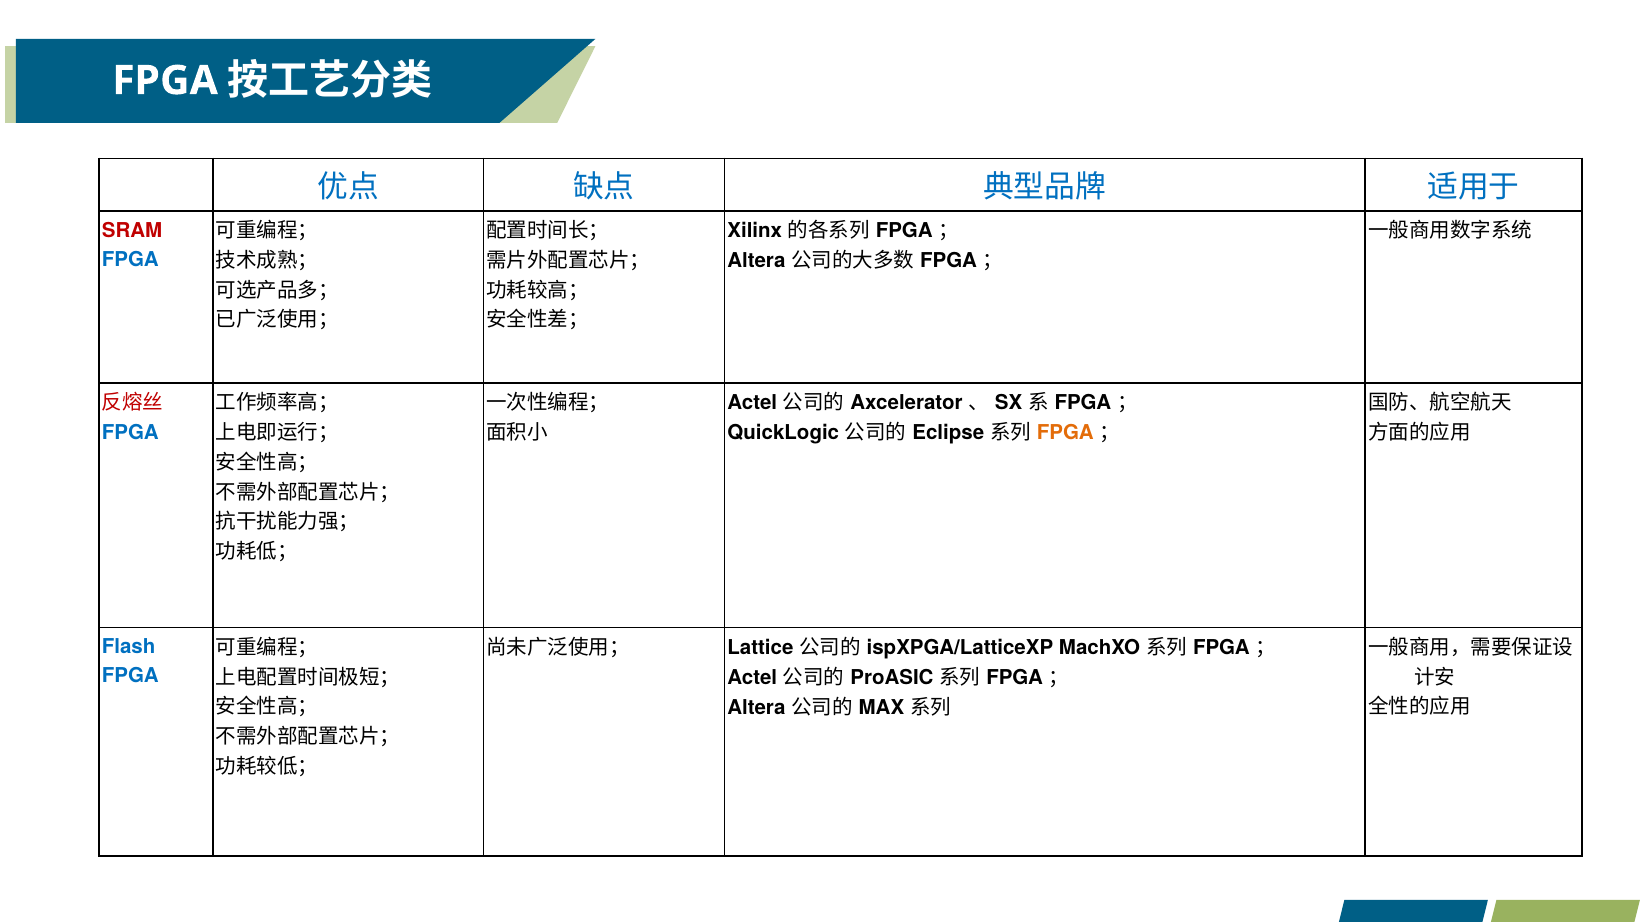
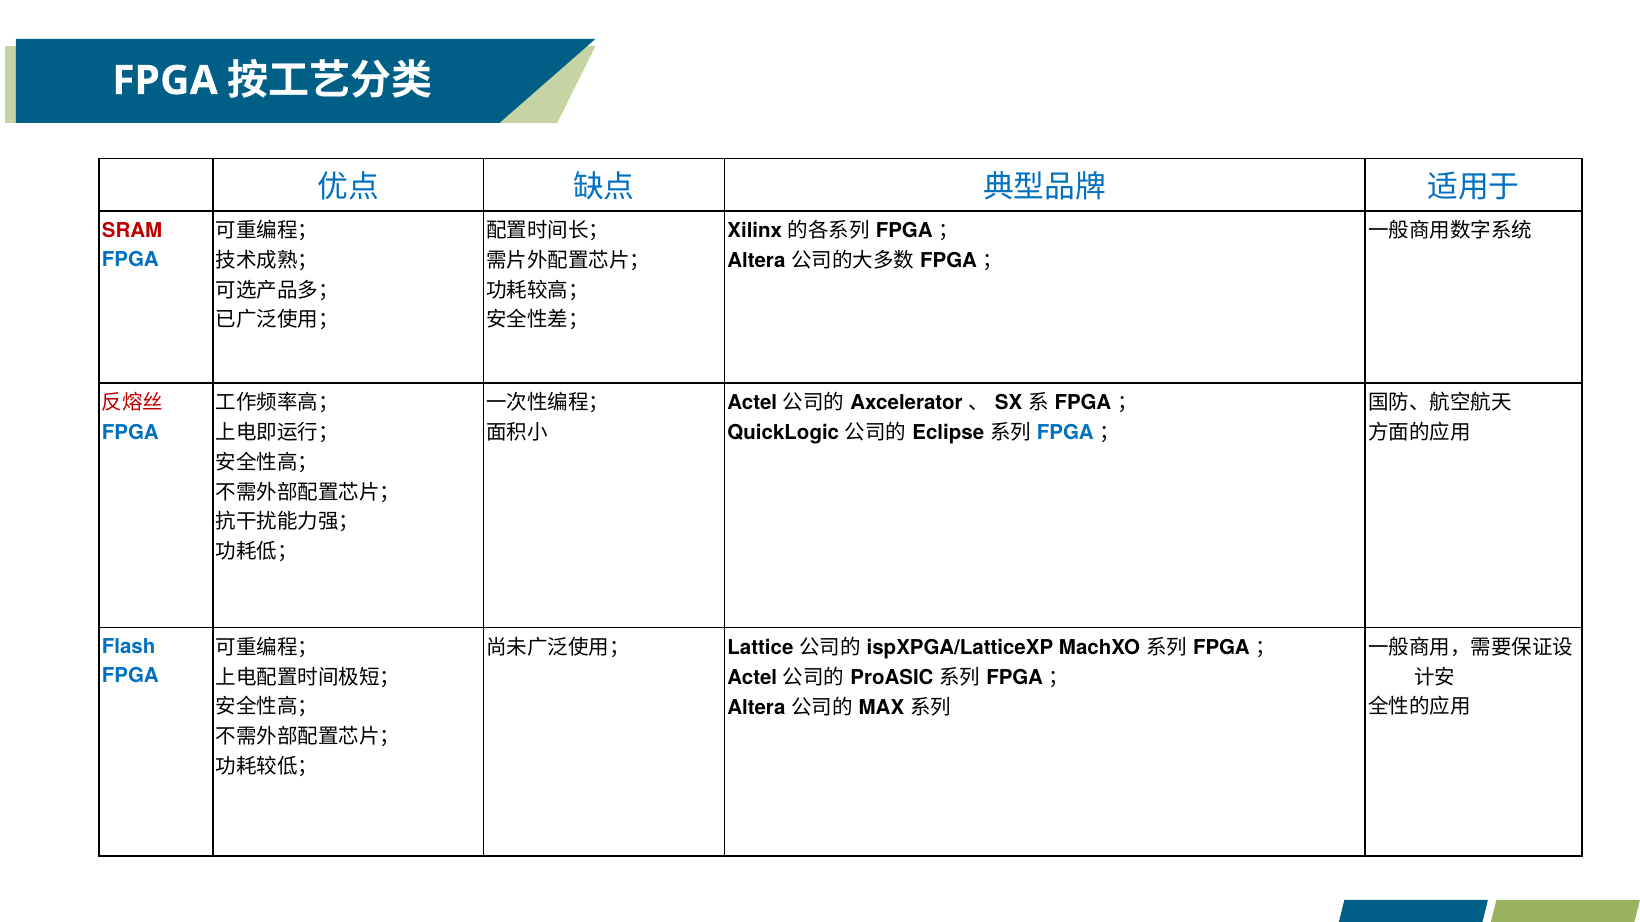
FPGA colour: orange -> blue (1065, 433)
